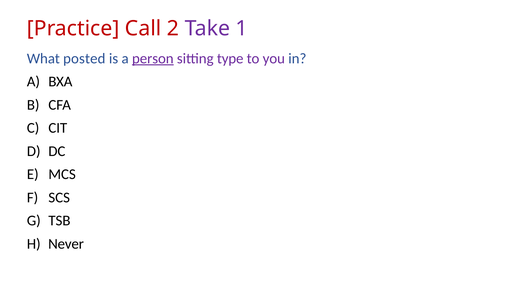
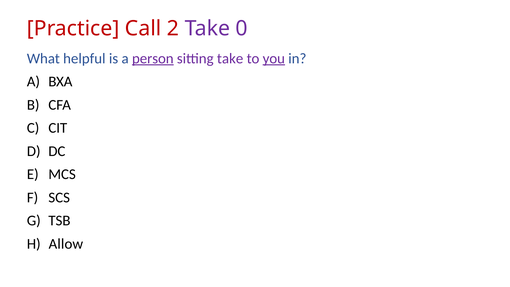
1: 1 -> 0 (242, 29)
posted: posted -> helpful (84, 58)
sitting type: type -> take (230, 58)
you underline: none -> present (274, 58)
Never: Never -> Allow (66, 244)
